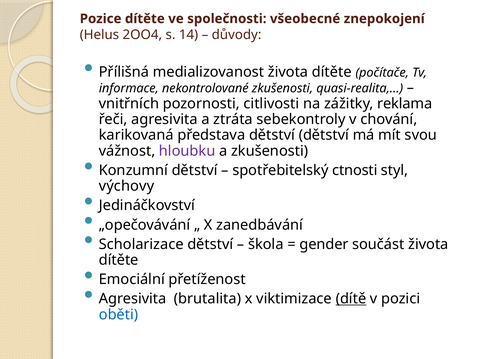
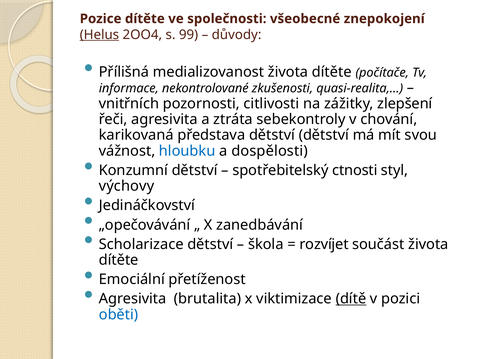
Helus underline: none -> present (99, 35)
14: 14 -> 99 (189, 35)
reklama: reklama -> zlepšení (405, 103)
hloubku colour: purple -> blue (187, 151)
a zkušenosti: zkušenosti -> dospělosti (270, 151)
gender: gender -> rozvíjet (324, 244)
